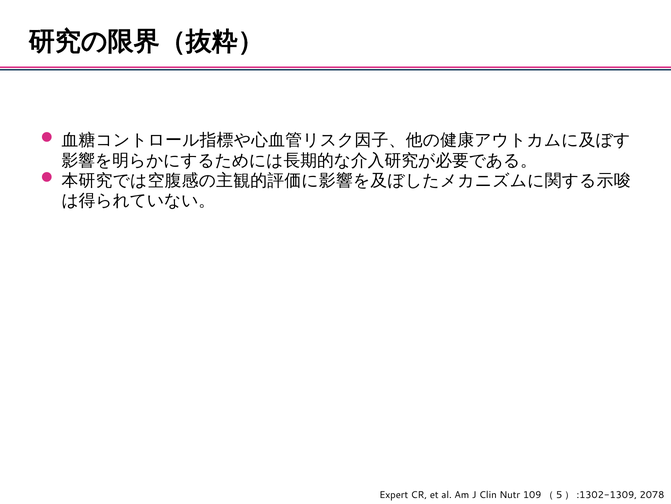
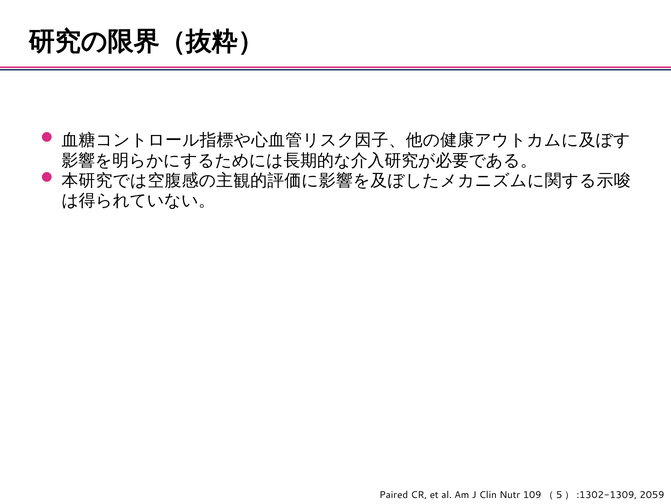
Expert: Expert -> Paired (394, 494)
2078: 2078 -> 2059 (652, 494)
